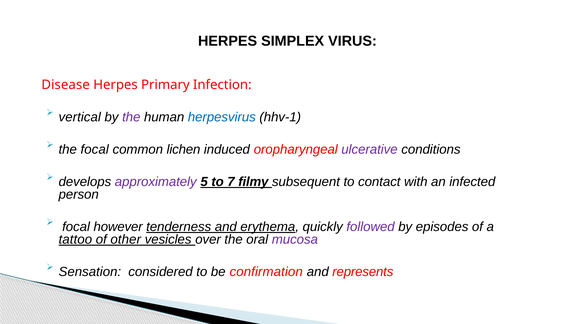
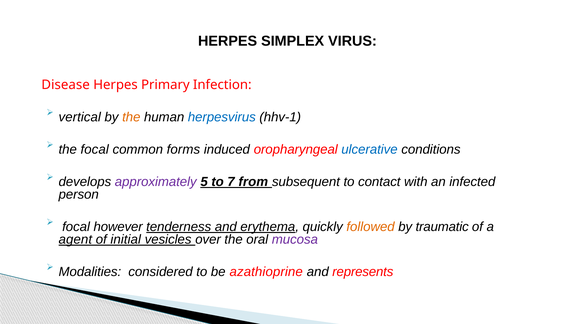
the colour: purple -> orange (131, 117)
lichen: lichen -> forms (183, 149)
ulcerative colour: purple -> blue (369, 149)
filmy: filmy -> from (253, 181)
followed colour: purple -> orange (371, 226)
episodes: episodes -> traumatic (442, 226)
tattoo: tattoo -> agent (75, 239)
other: other -> initial (126, 239)
Sensation: Sensation -> Modalities (90, 271)
confirmation: confirmation -> azathioprine (266, 271)
